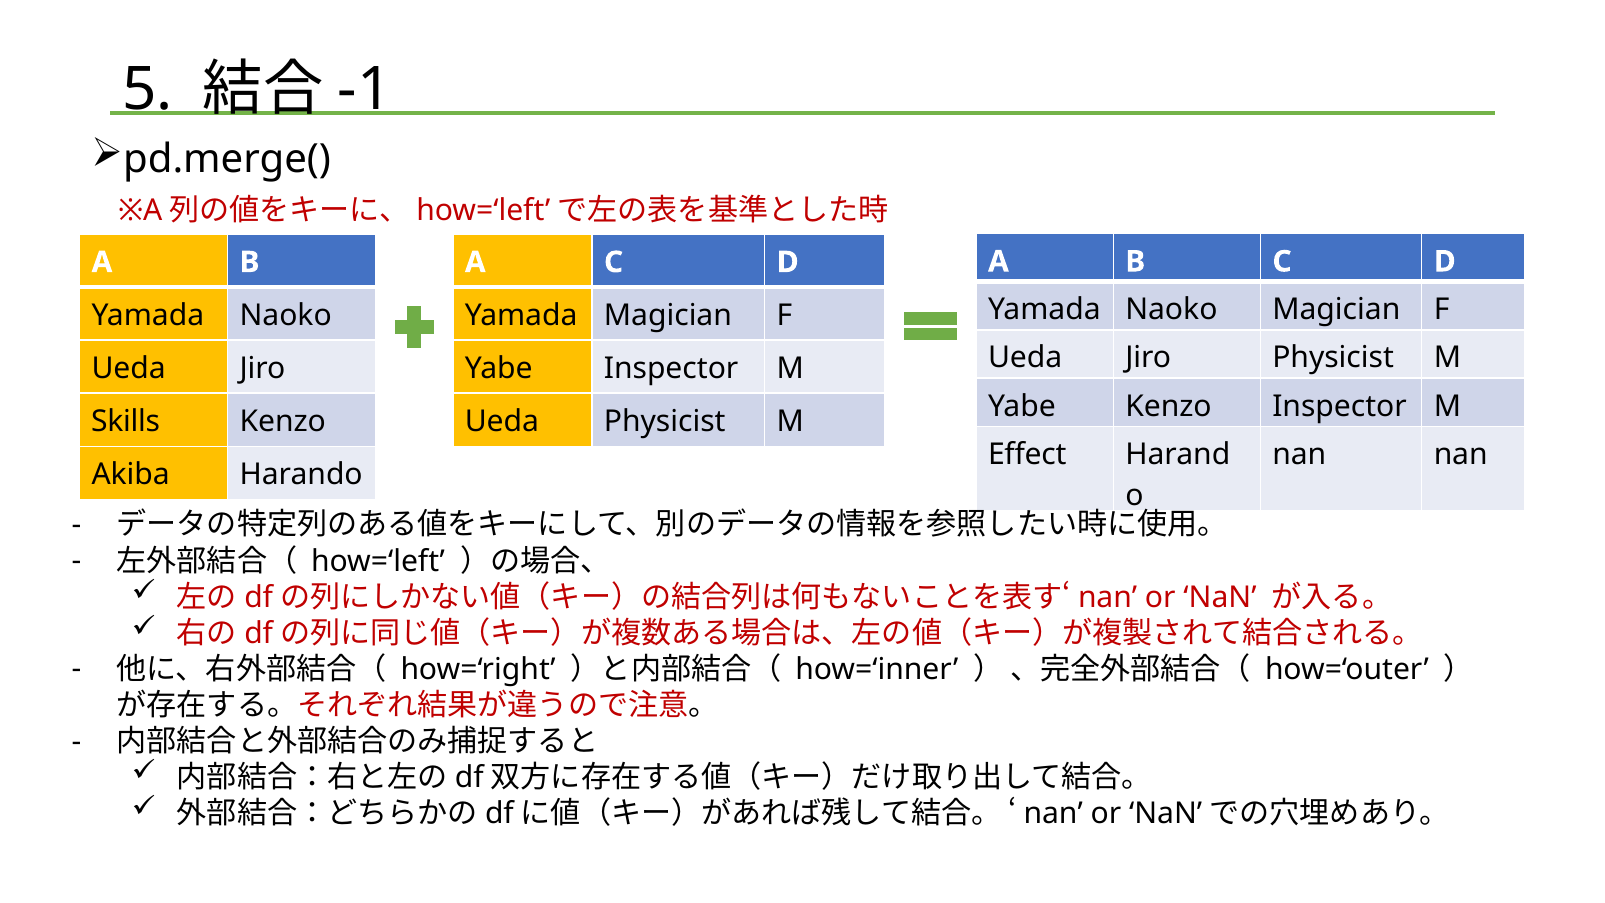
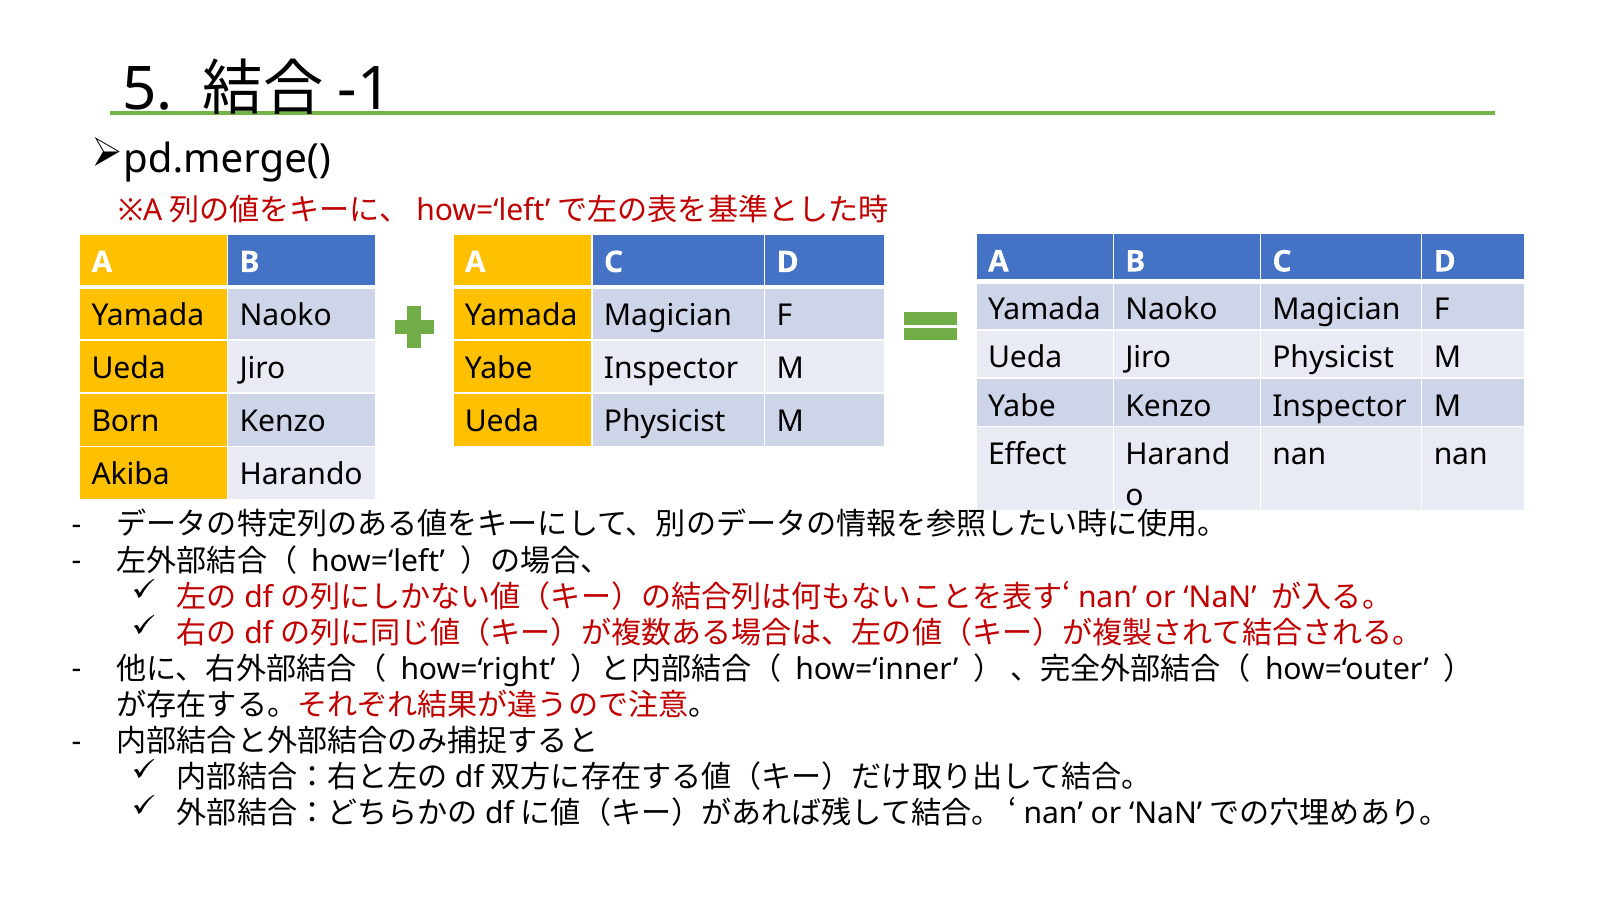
Skills: Skills -> Born (126, 421)
